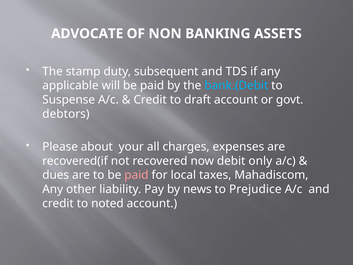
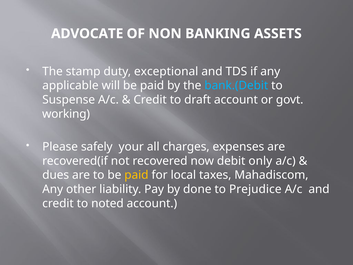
subsequent: subsequent -> exceptional (166, 71)
debtors: debtors -> working (66, 114)
about: about -> safely (97, 147)
paid colour: pink -> yellow (136, 175)
news: news -> done (197, 189)
